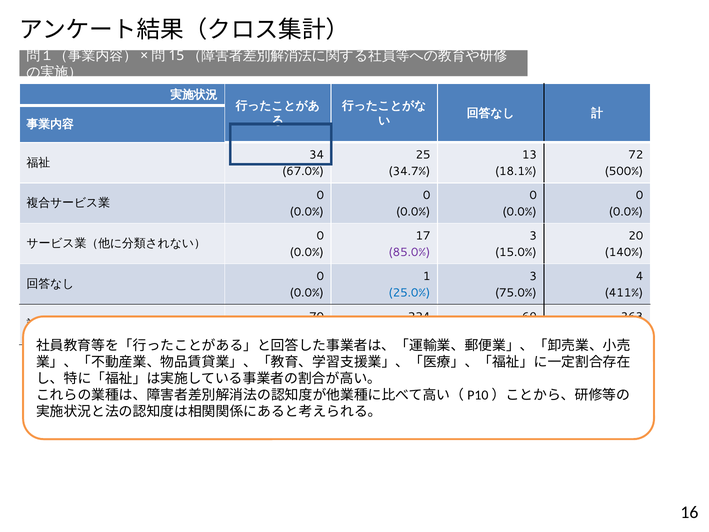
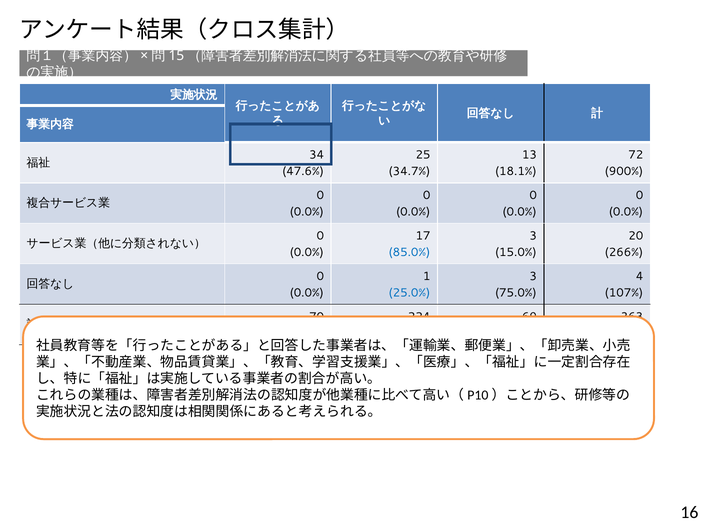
67.0%: 67.0% -> 47.6% (303, 172)
500%: 500% -> 900% (624, 172)
85.0% colour: purple -> blue (409, 252)
140%: 140% -> 266% (624, 252)
411%: 411% -> 107% (624, 293)
